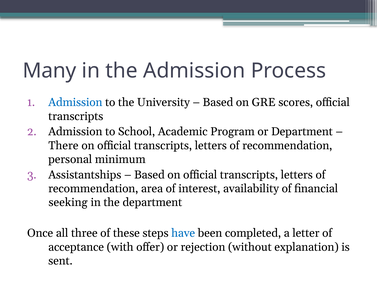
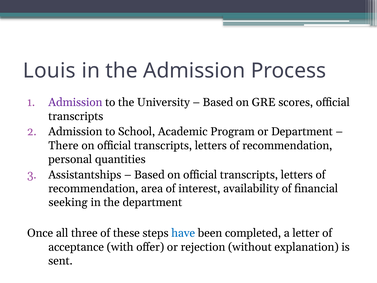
Many: Many -> Louis (49, 71)
Admission colour: blue -> purple (75, 102)
minimum: minimum -> quantities (120, 159)
